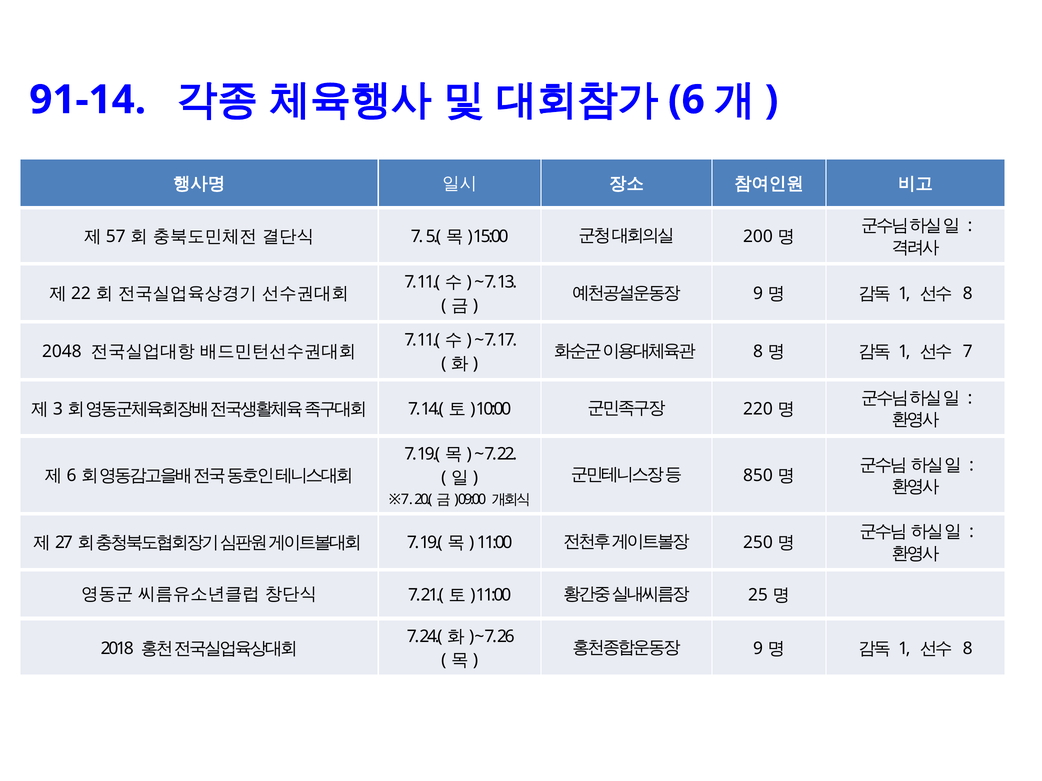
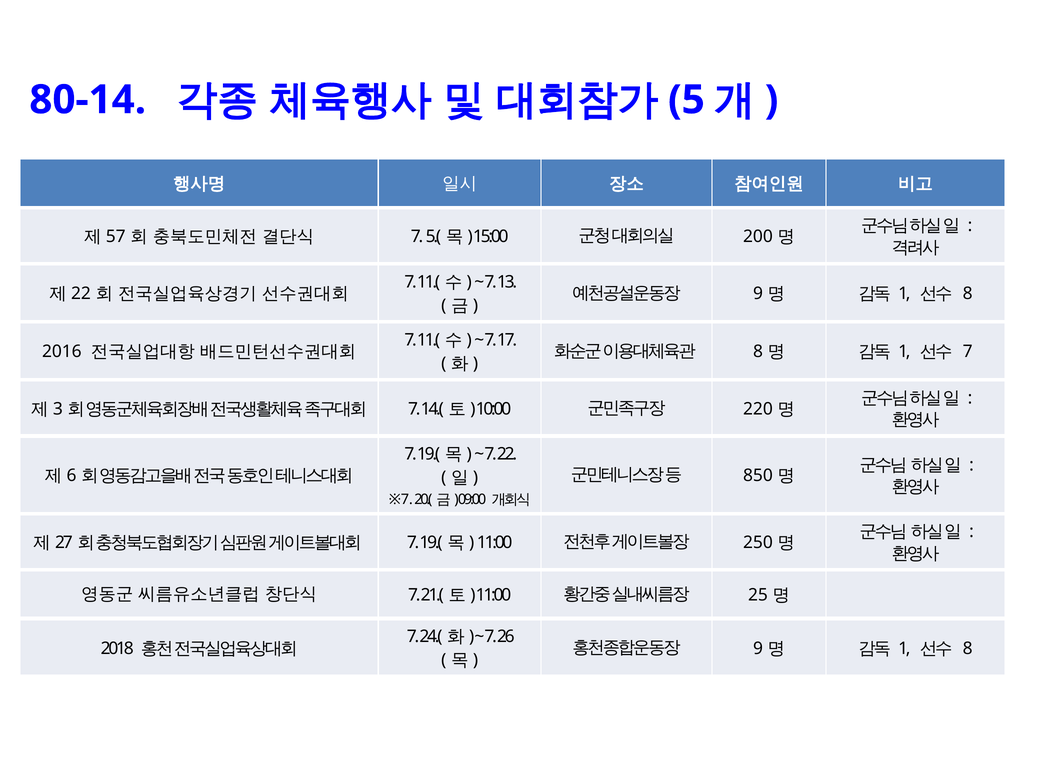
91-14: 91-14 -> 80-14 (88, 100)
6: 6 -> 5 (686, 100)
2048: 2048 -> 2016 (62, 352)
